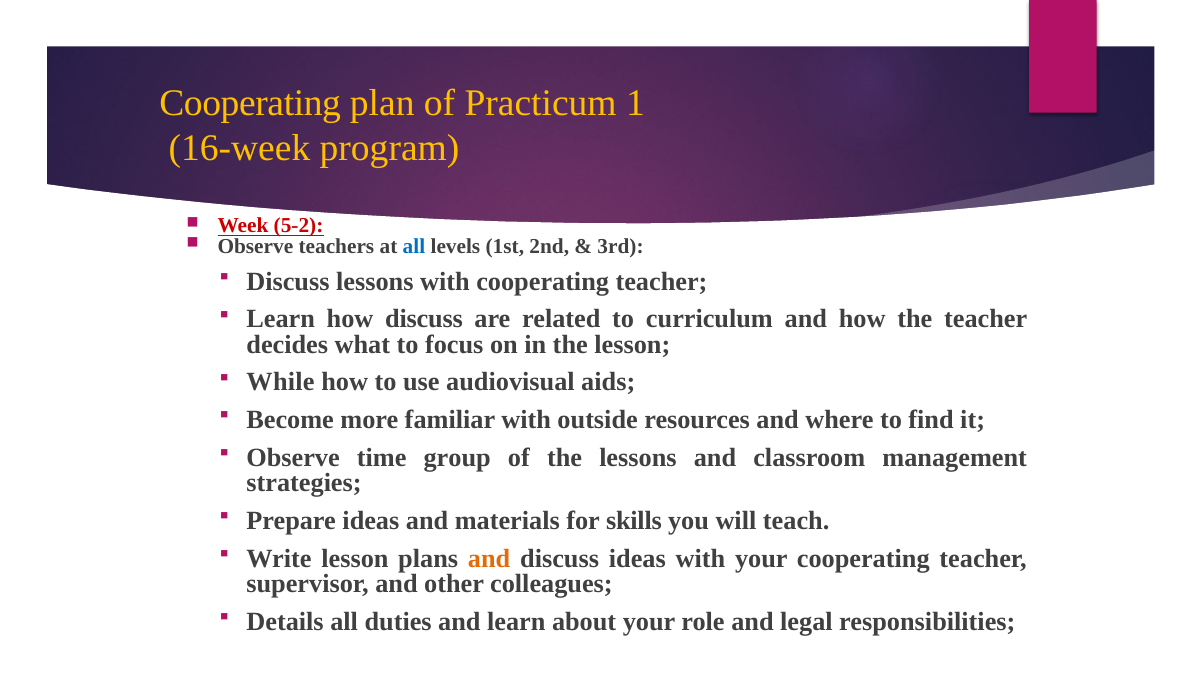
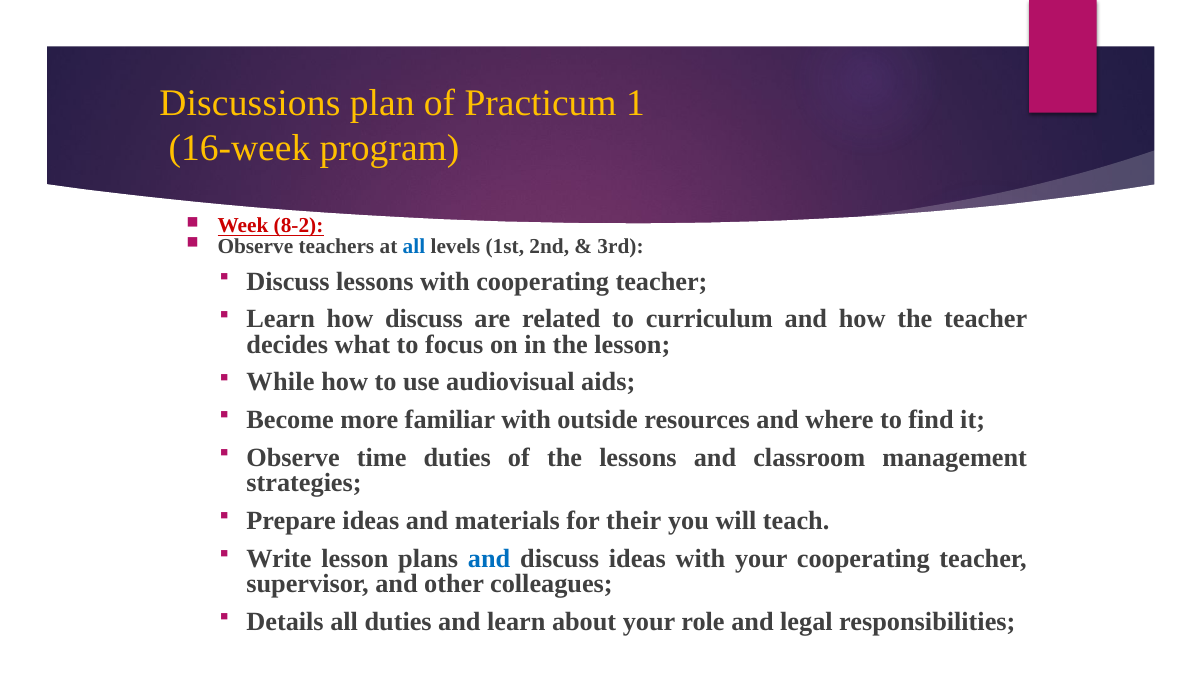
Cooperating: Cooperating -> Discussions (250, 103)
5-2: 5-2 -> 8-2 (299, 226)
time group: group -> duties (457, 458)
skills: skills -> their (634, 521)
and colour: orange -> blue (489, 559)
